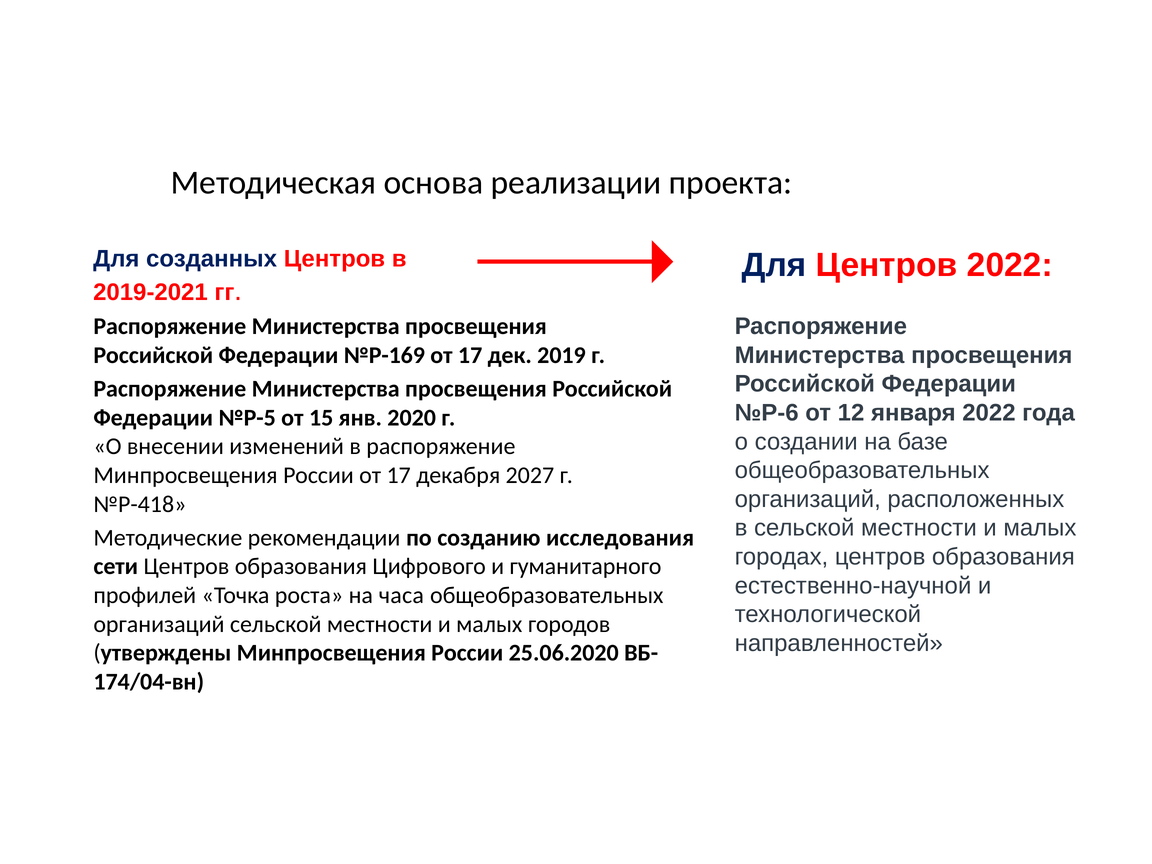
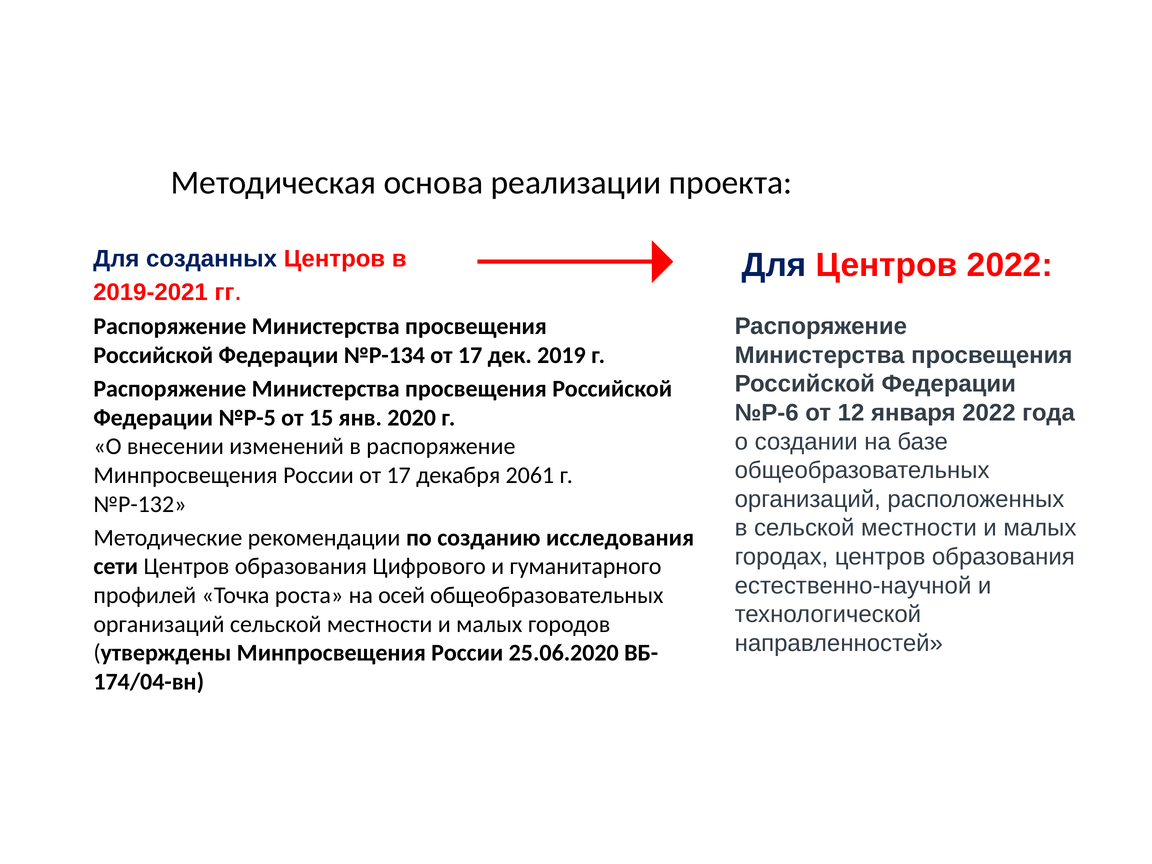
№P-169: №P-169 -> №P-134 (384, 355)
2027: 2027 -> 2061 (530, 475)
№Р-418: №Р-418 -> №Р-132 (140, 504)
часа: часа -> осей (402, 595)
